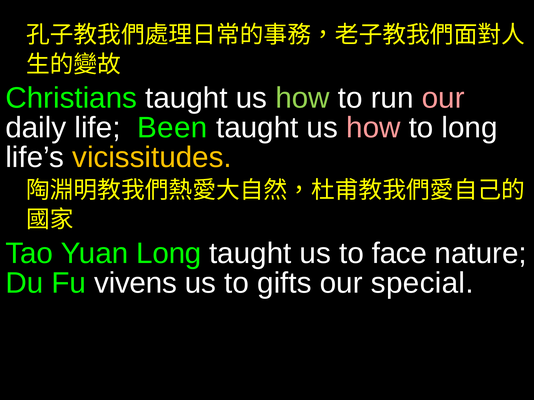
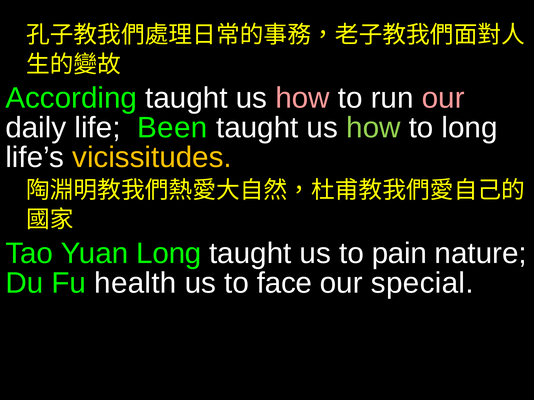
Christians: Christians -> According (71, 98)
how colour: light green -> pink (303, 98)
how colour: pink -> light green (373, 128)
face: face -> pain (399, 254)
vivens: vivens -> health (135, 283)
gifts: gifts -> face (285, 283)
